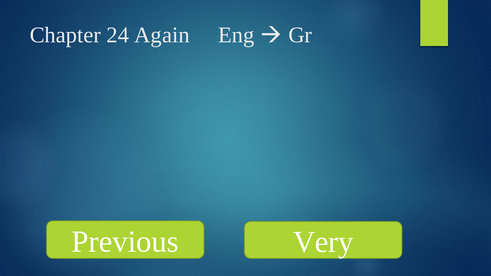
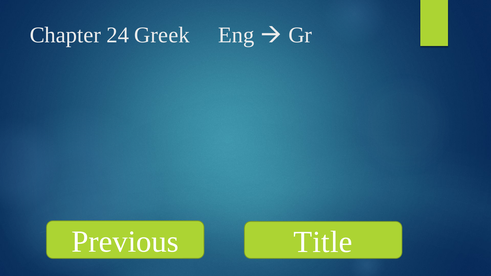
Again: Again -> Greek (162, 35)
Very: Very -> Title (323, 242)
